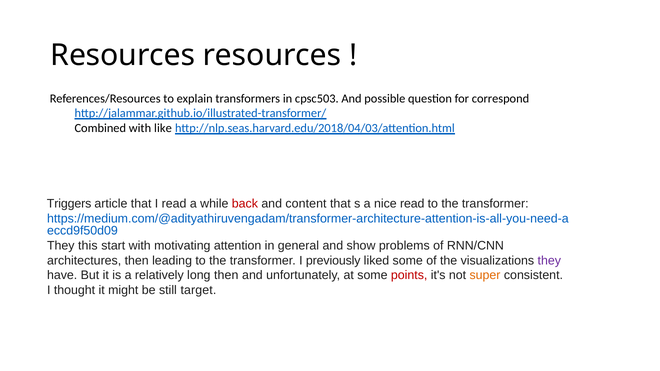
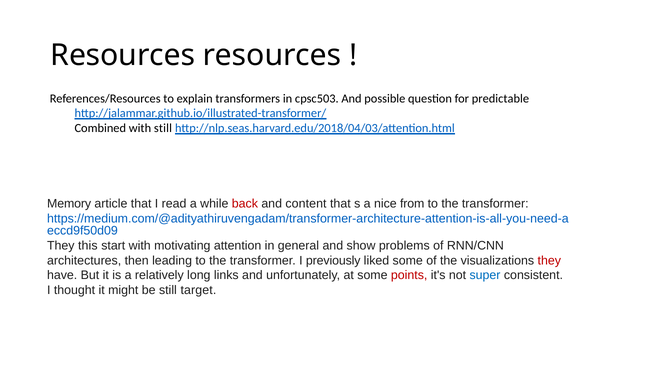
correspond: correspond -> predictable (500, 99)
with like: like -> still (163, 128)
Triggers: Triggers -> Memory (69, 204)
nice read: read -> from (412, 204)
they colour: purple -> red (549, 261)
long then: then -> links (226, 275)
super colour: orange -> blue (485, 275)
